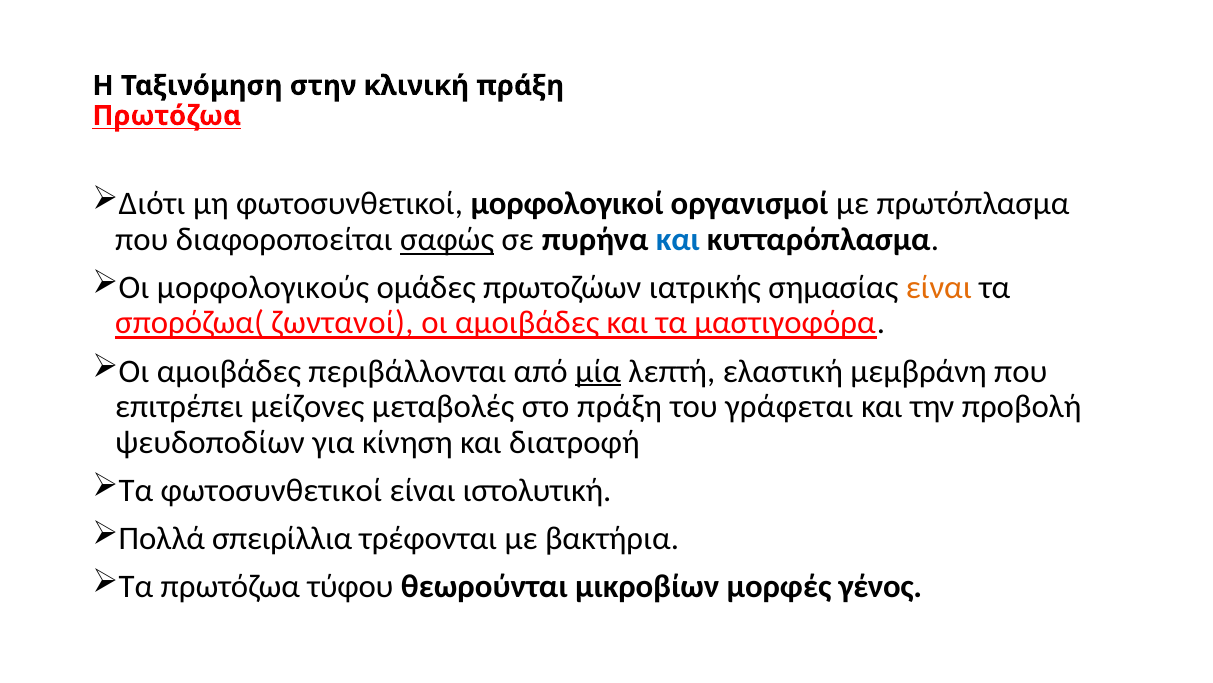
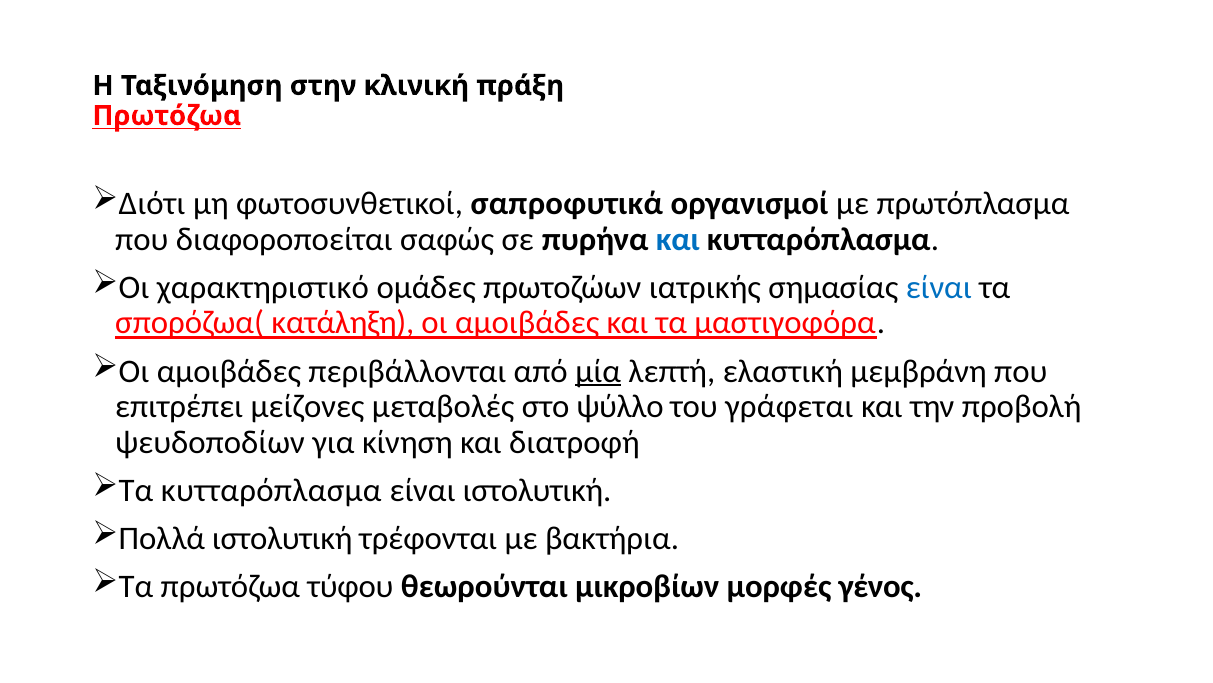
μορφολογικοί: μορφολογικοί -> σαπροφυτικά (567, 204)
σαφώς underline: present -> none (447, 239)
μορφολογικούς: μορφολογικούς -> χαρακτηριστικό (263, 287)
είναι colour: orange -> blue (939, 287)
ζωντανοί: ζωντανοί -> κατάληξη (343, 323)
στο πράξη: πράξη -> ψύλλο (620, 406)
Τα φωτοσυνθετικοί: φωτοσυνθετικοί -> κυτταρόπλασμα (271, 490)
Πολλά σπειρίλλια: σπειρίλλια -> ιστολυτική (282, 538)
